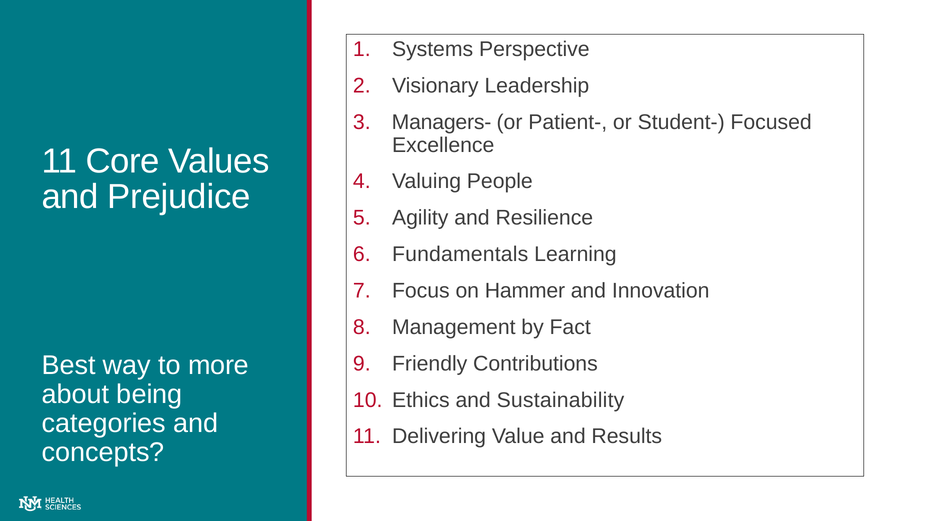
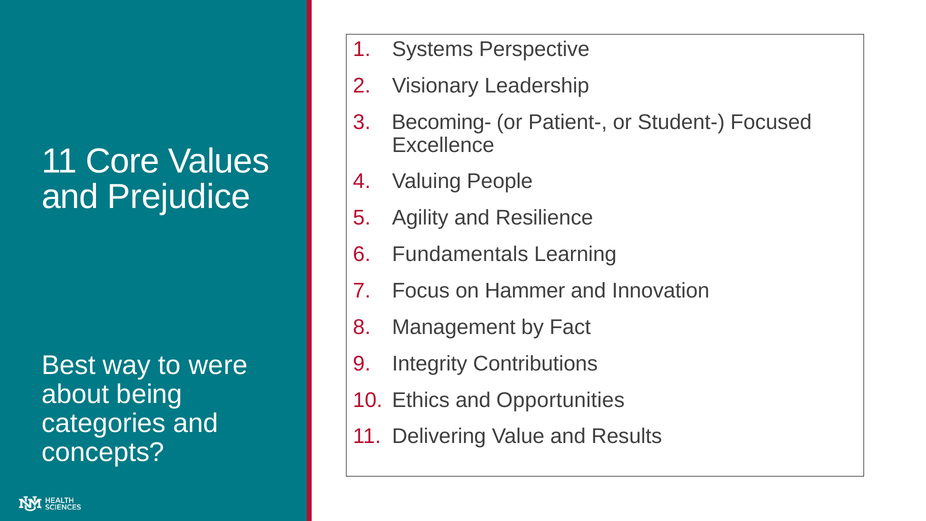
Managers-: Managers- -> Becoming- (442, 122)
more: more -> were (218, 365)
Friendly: Friendly -> Integrity (430, 363)
Sustainability: Sustainability -> Opportunities (561, 400)
